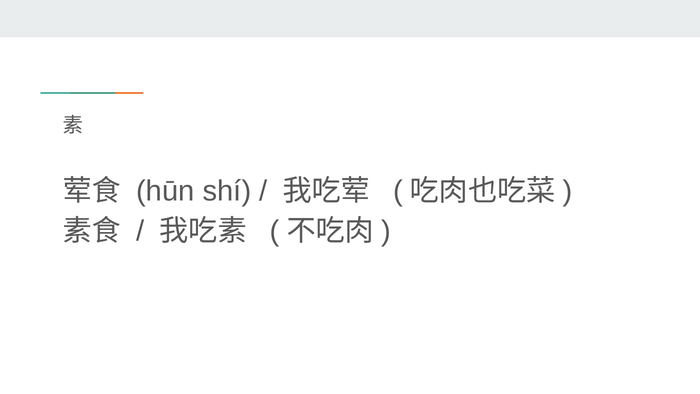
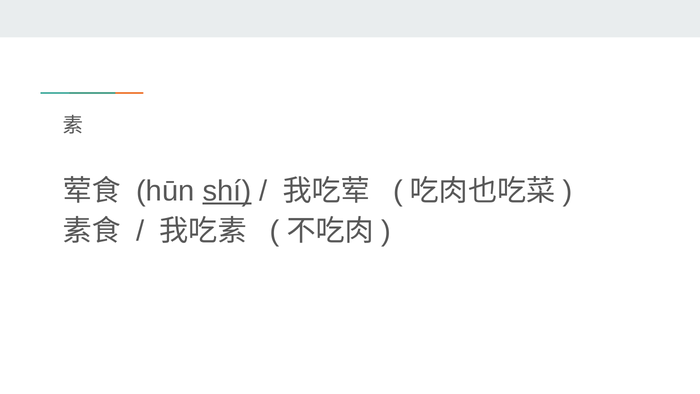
shí underline: none -> present (227, 191)
